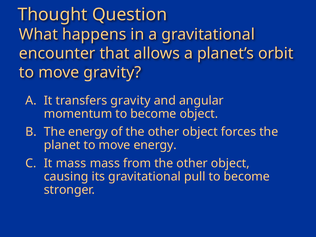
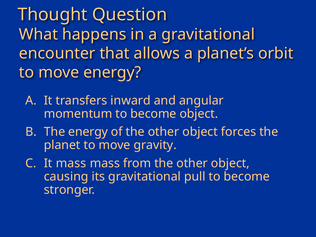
move gravity: gravity -> energy (112, 72)
transfers gravity: gravity -> inward (131, 100)
move energy: energy -> gravity (155, 145)
